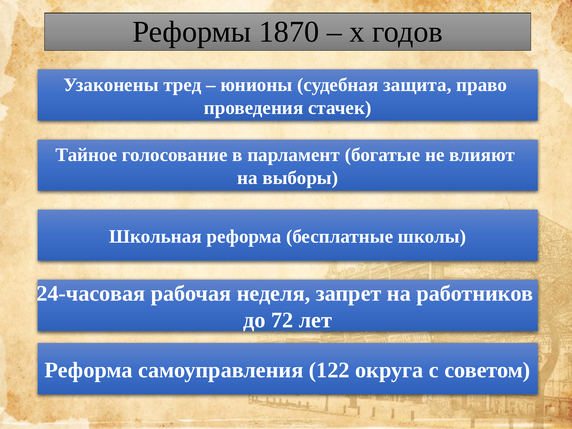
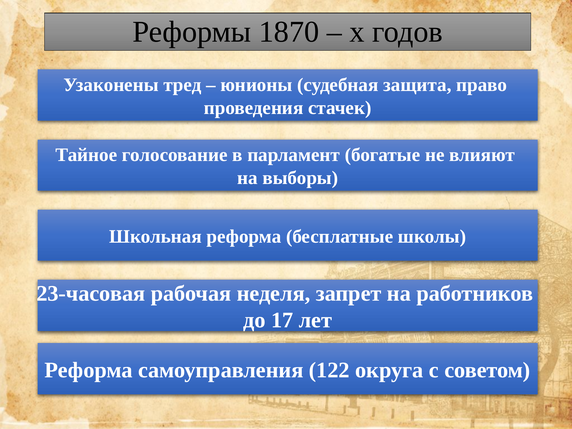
24-часовая: 24-часовая -> 23-часовая (91, 293)
72: 72 -> 17 (282, 320)
